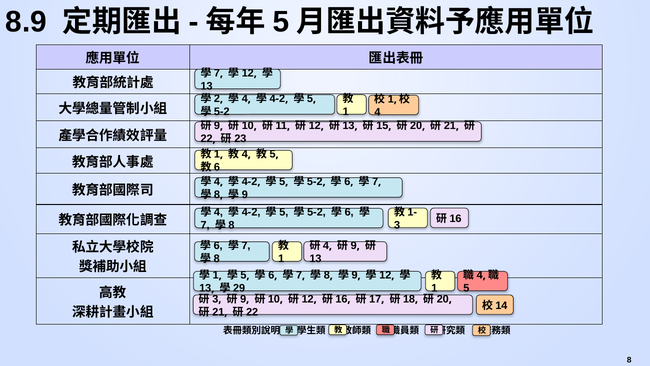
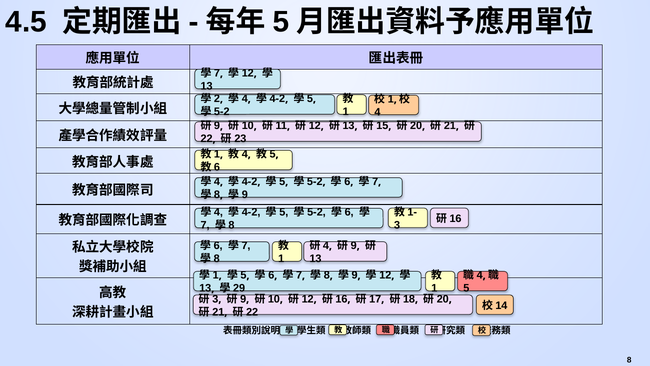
8.9: 8.9 -> 4.5 (26, 22)
